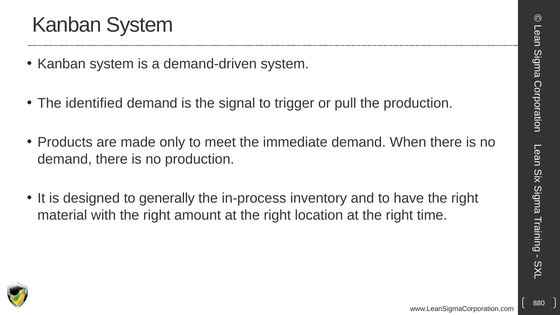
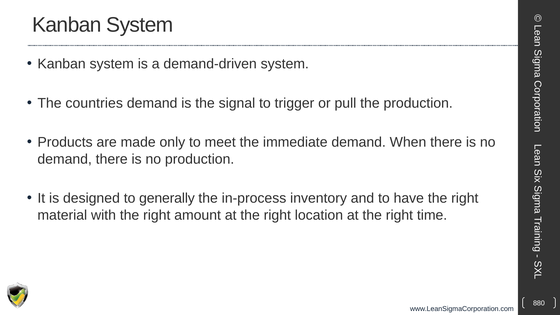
identified: identified -> countries (94, 103)
